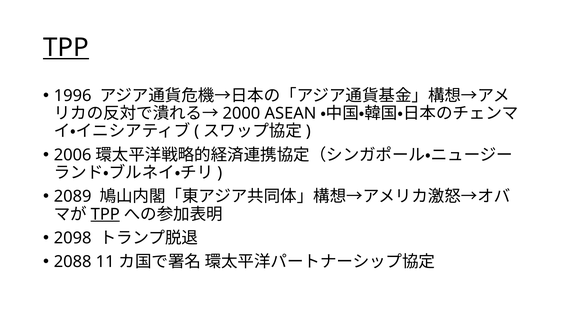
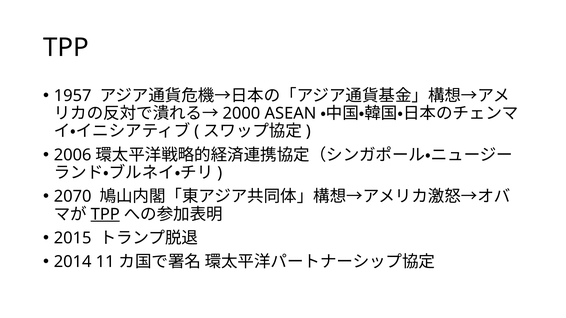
TPP underline: present -> none (66, 48)
1996: 1996 -> 1957 (73, 96)
2089: 2089 -> 2070 (73, 197)
2098: 2098 -> 2015 (73, 238)
2088: 2088 -> 2014 (73, 262)
